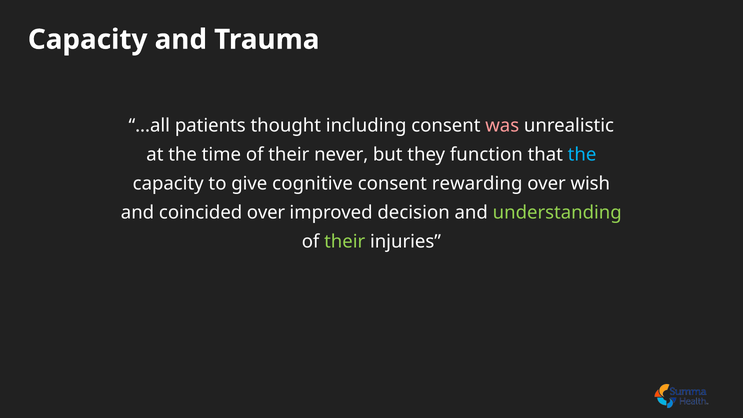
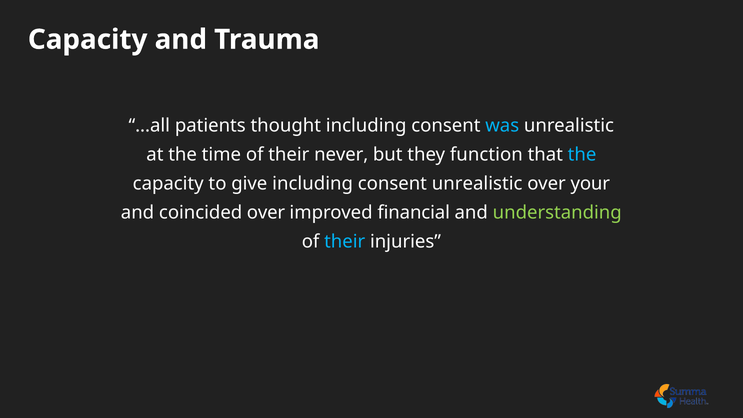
was colour: pink -> light blue (502, 126)
give cognitive: cognitive -> including (313, 183)
consent rewarding: rewarding -> unrealistic (477, 183)
wish: wish -> your (590, 183)
decision: decision -> financial (414, 212)
their colour: light green -> light blue (345, 241)
